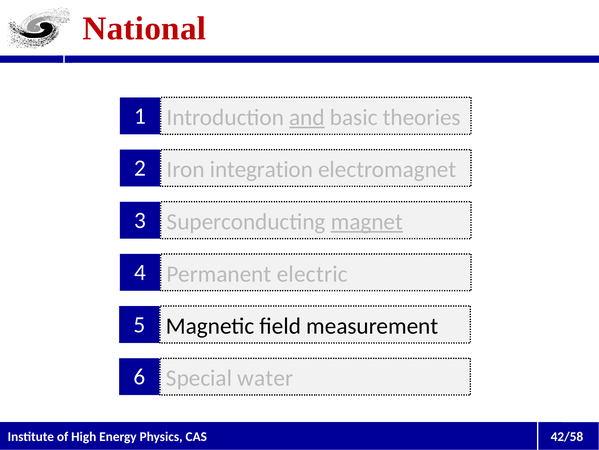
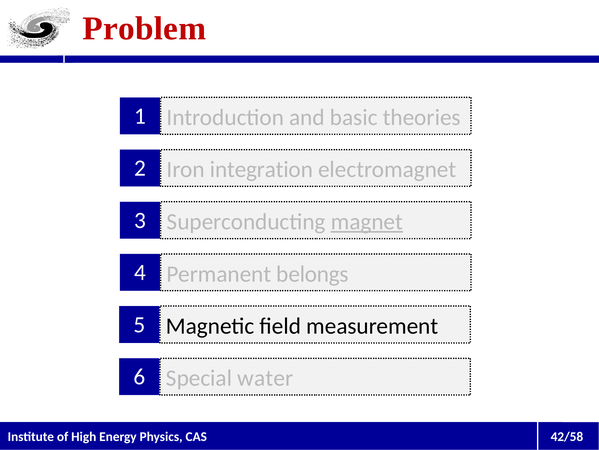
National: National -> Problem (144, 28)
and underline: present -> none (307, 117)
electric: electric -> belongs (313, 274)
